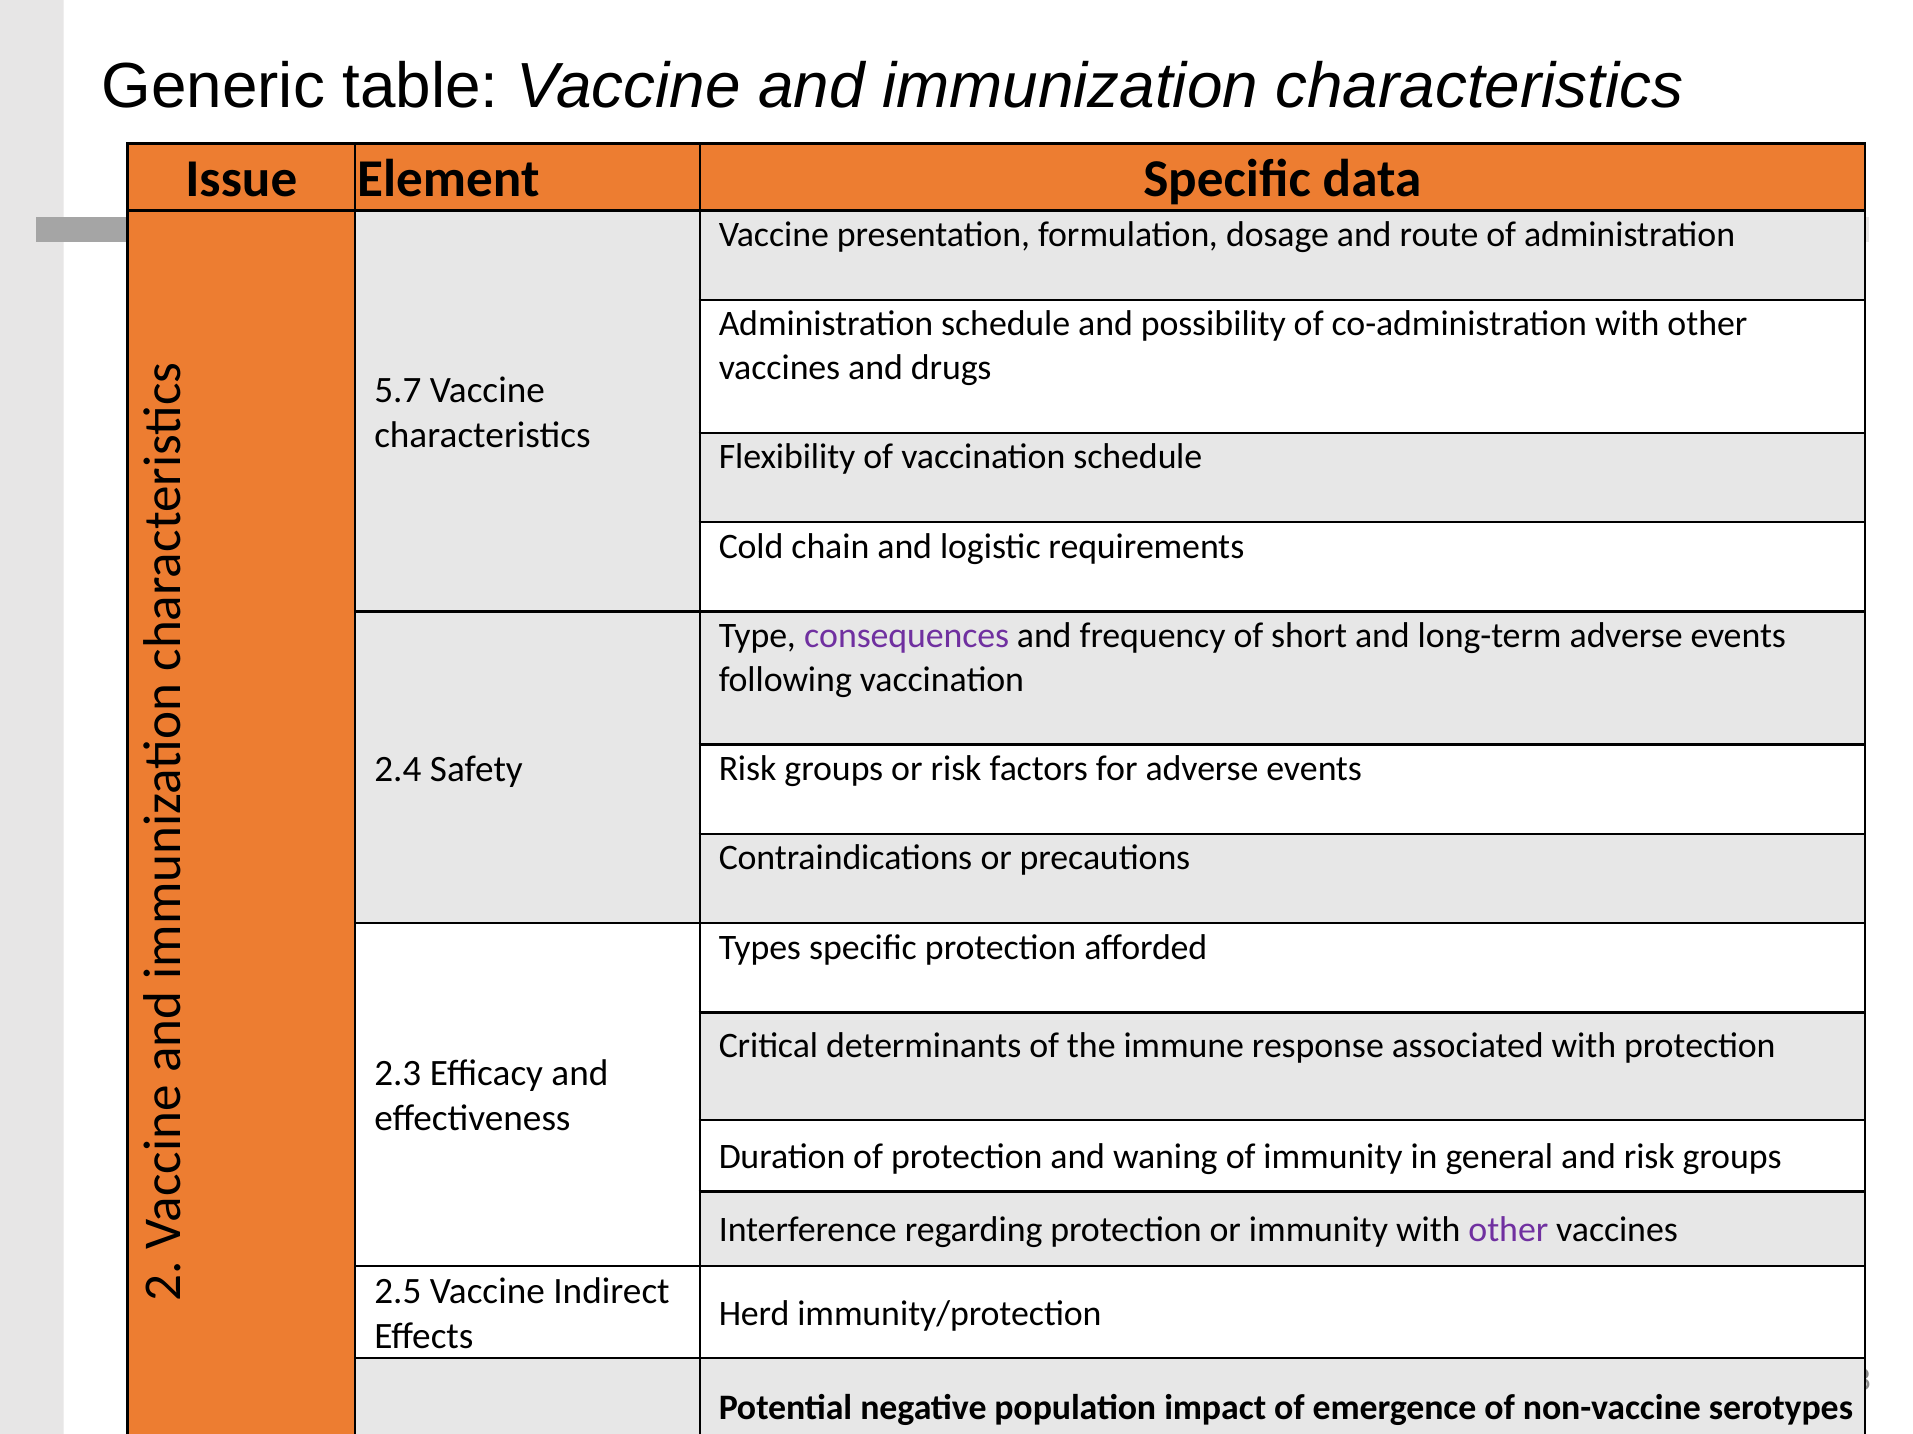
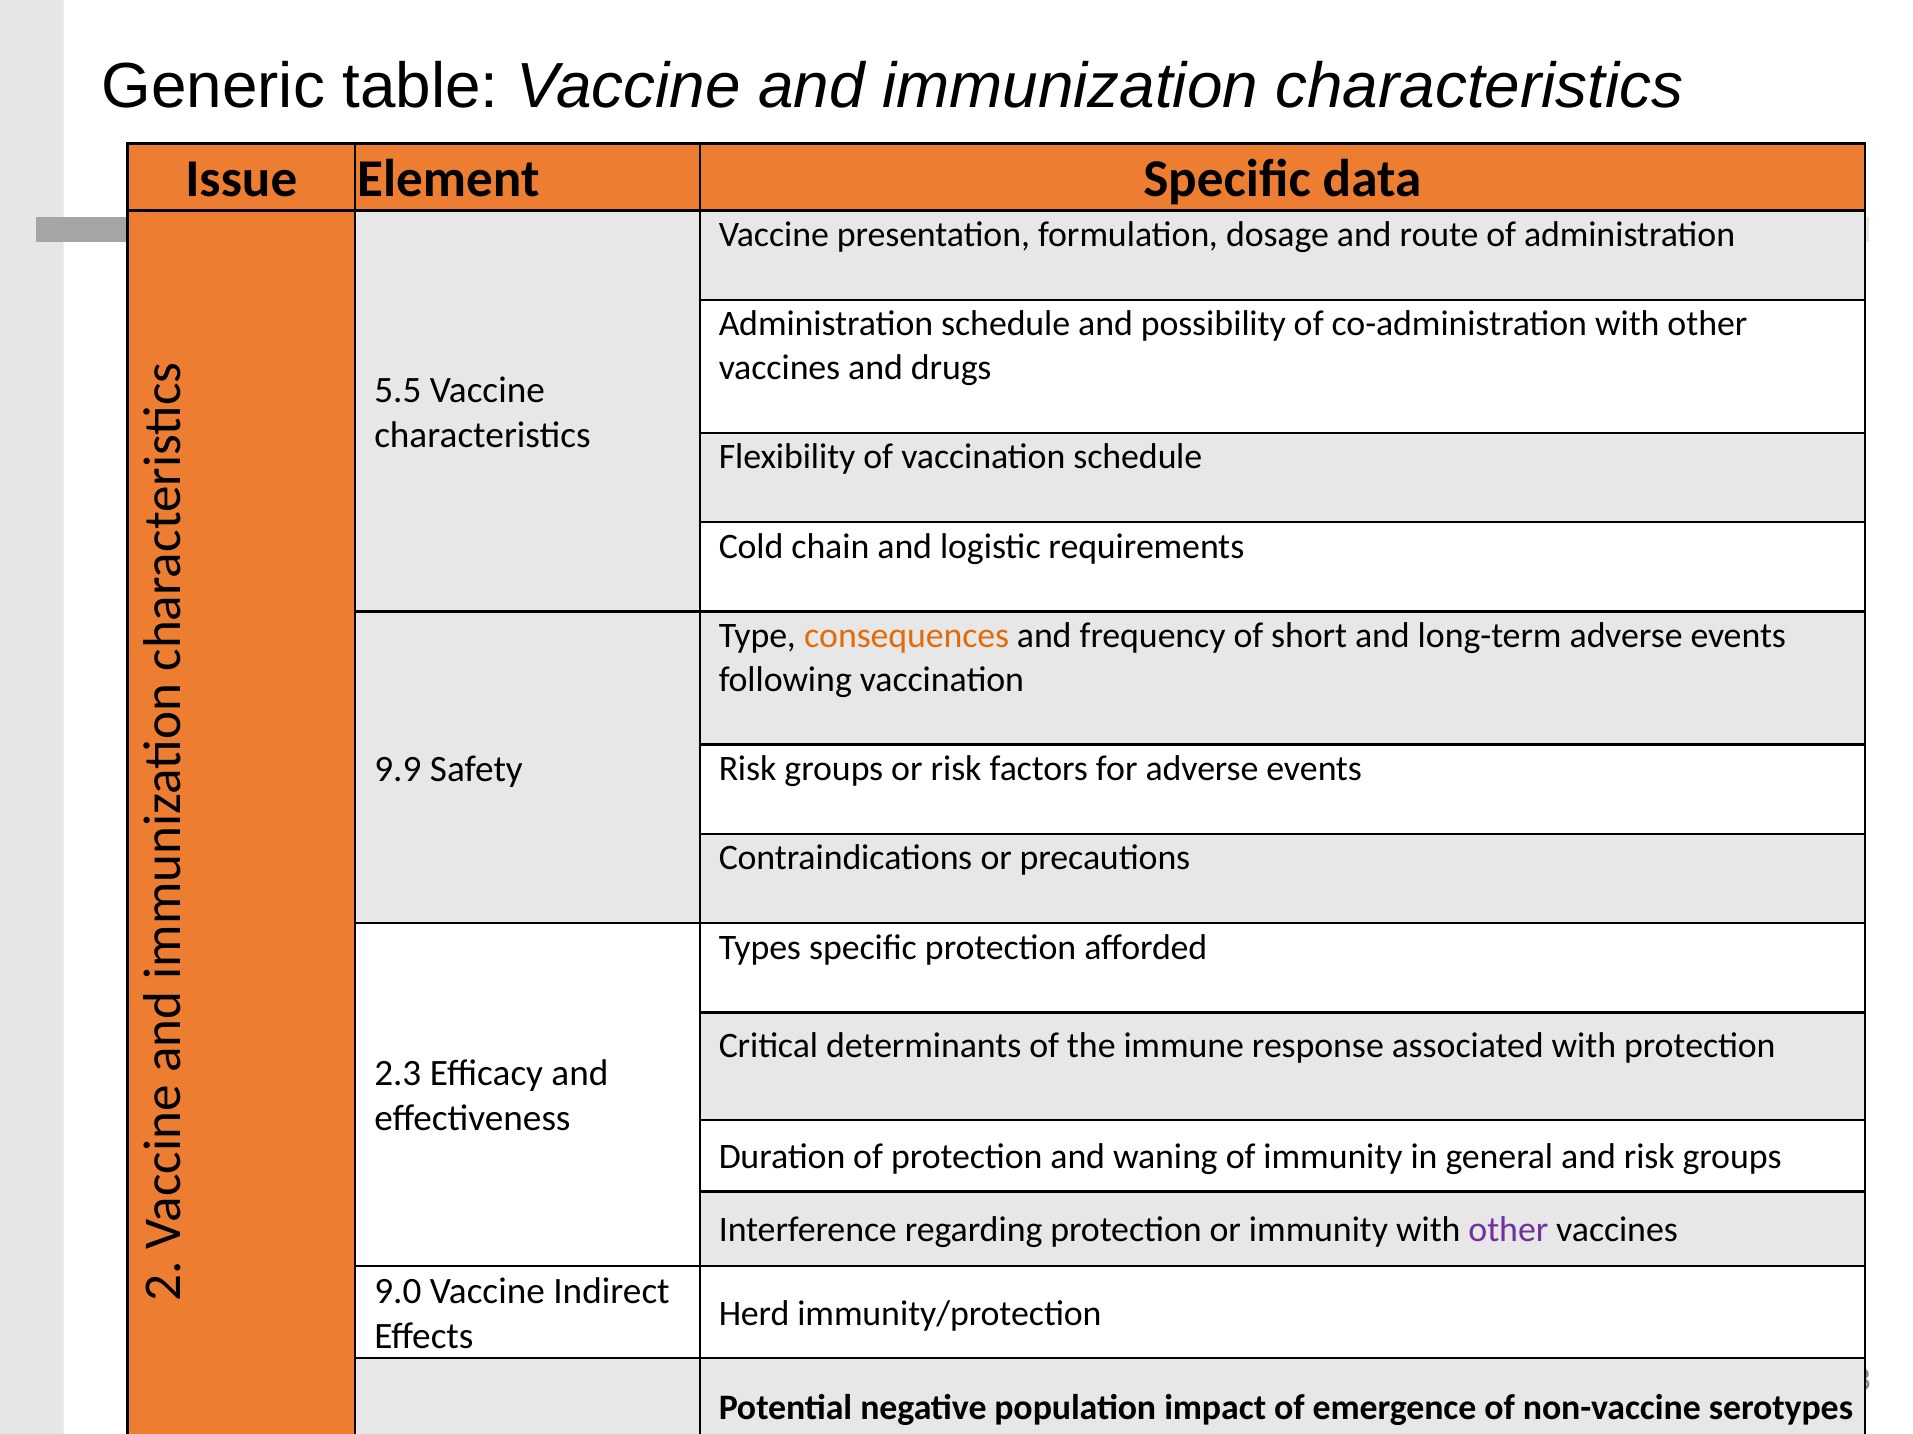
5.7: 5.7 -> 5.5 (398, 390)
consequences colour: purple -> orange (907, 636)
2.4: 2.4 -> 9.9 (398, 769)
2.5: 2.5 -> 9.0 (398, 1292)
